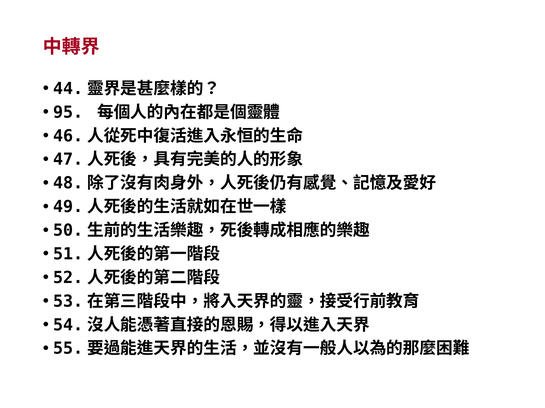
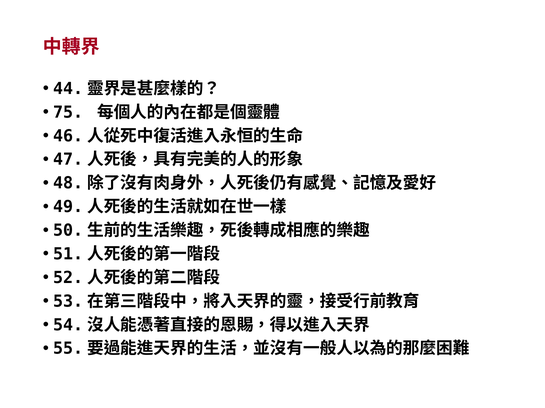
95: 95 -> 75 (68, 112)
